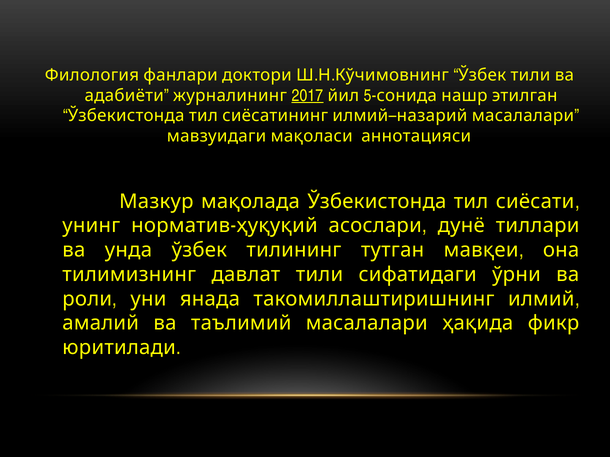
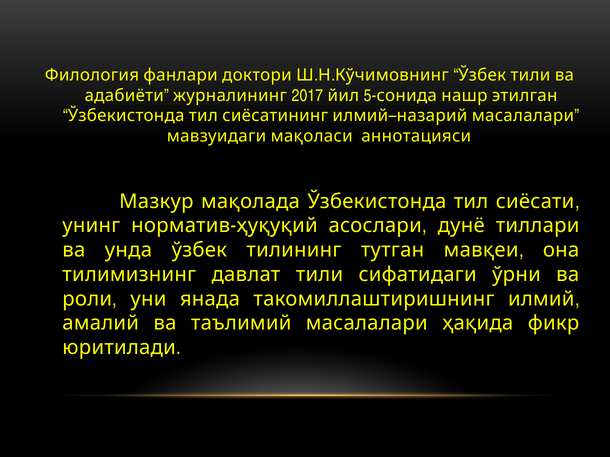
2017 underline: present -> none (307, 96)
